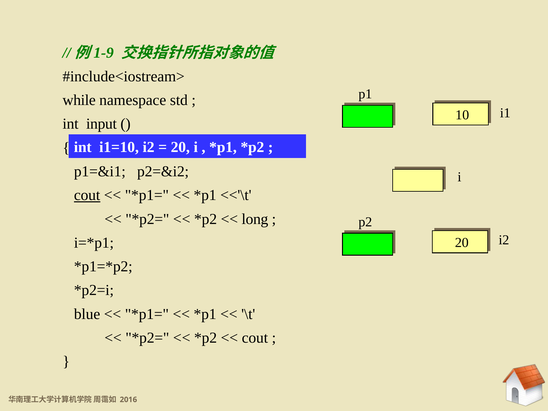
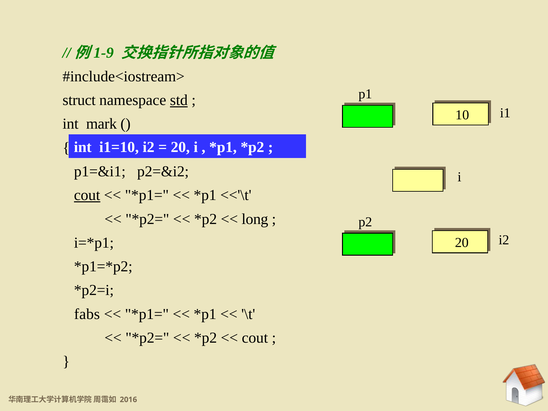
while: while -> struct (79, 100)
std underline: none -> present (179, 100)
input: input -> mark (101, 124)
blue: blue -> fabs (87, 314)
